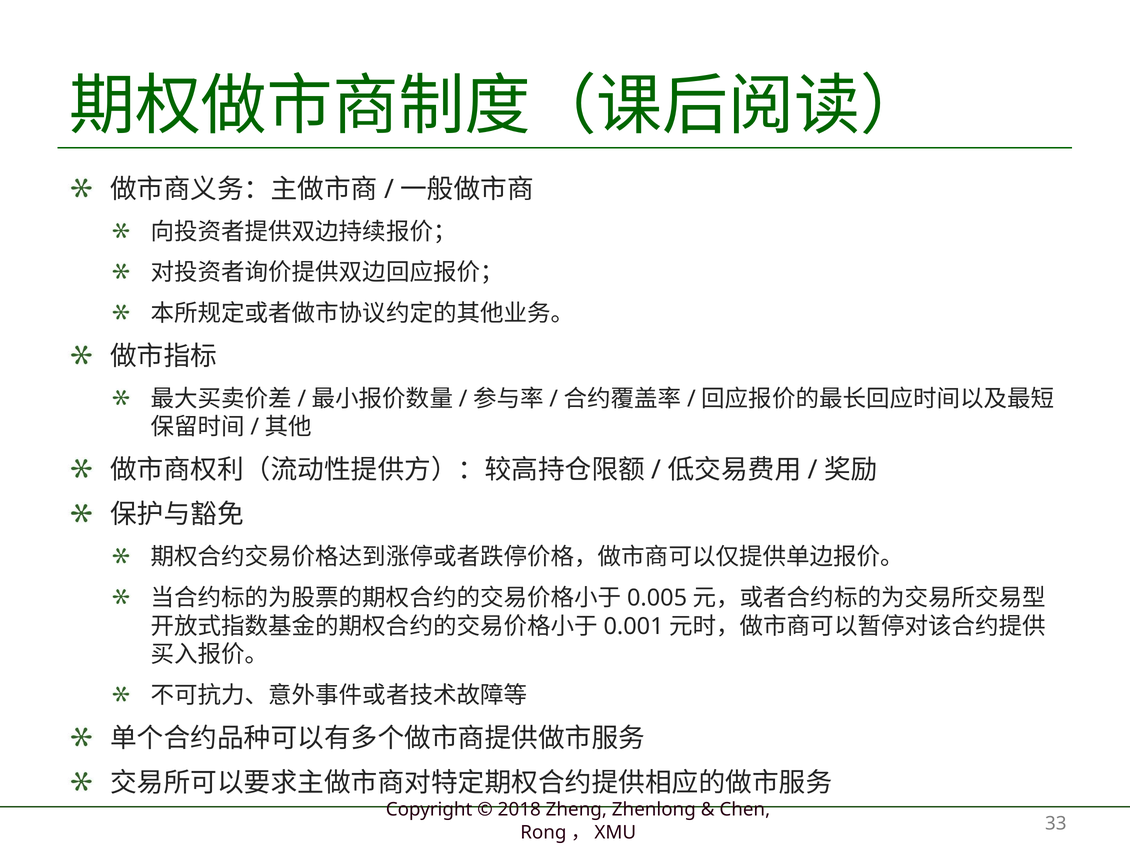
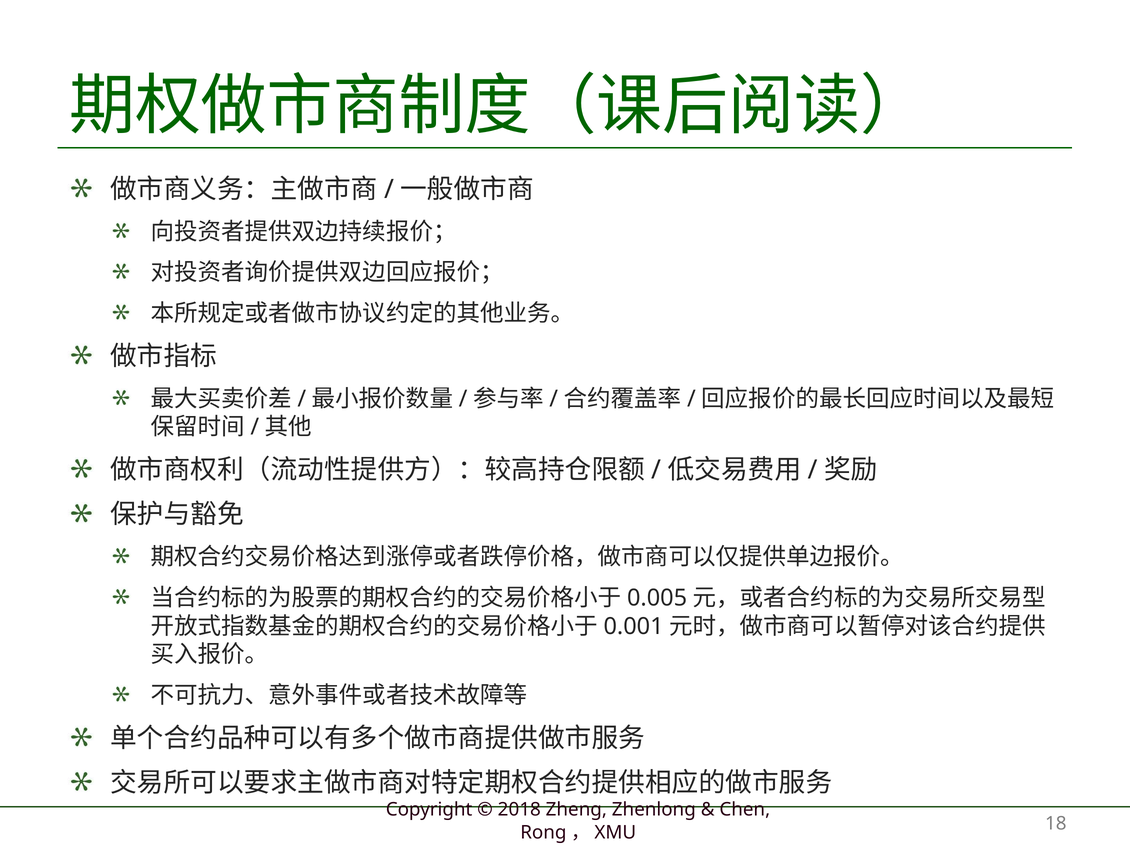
33: 33 -> 18 (1056, 823)
